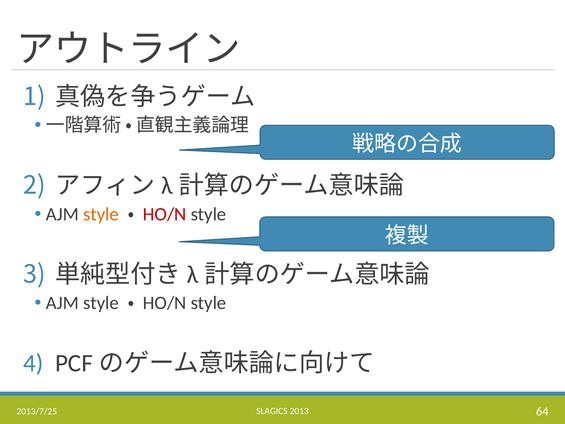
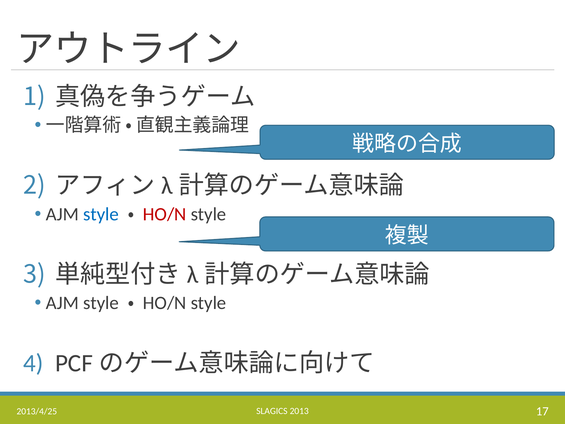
style colour: orange -> blue (101, 214)
64: 64 -> 17 (542, 411)
2013/7/25: 2013/7/25 -> 2013/4/25 (37, 411)
